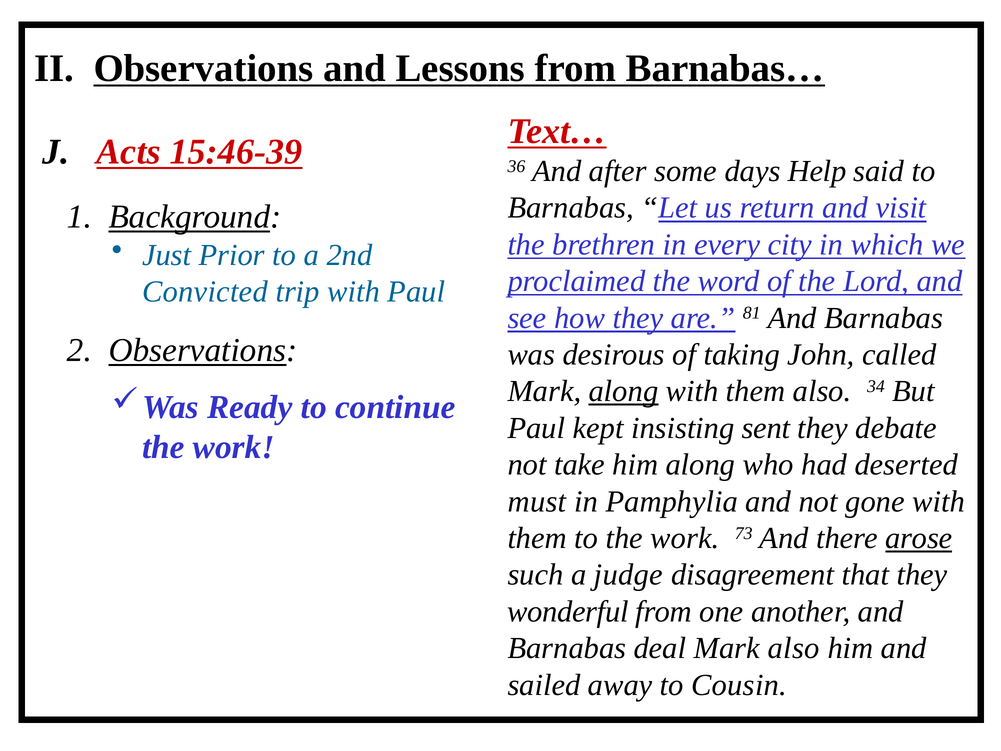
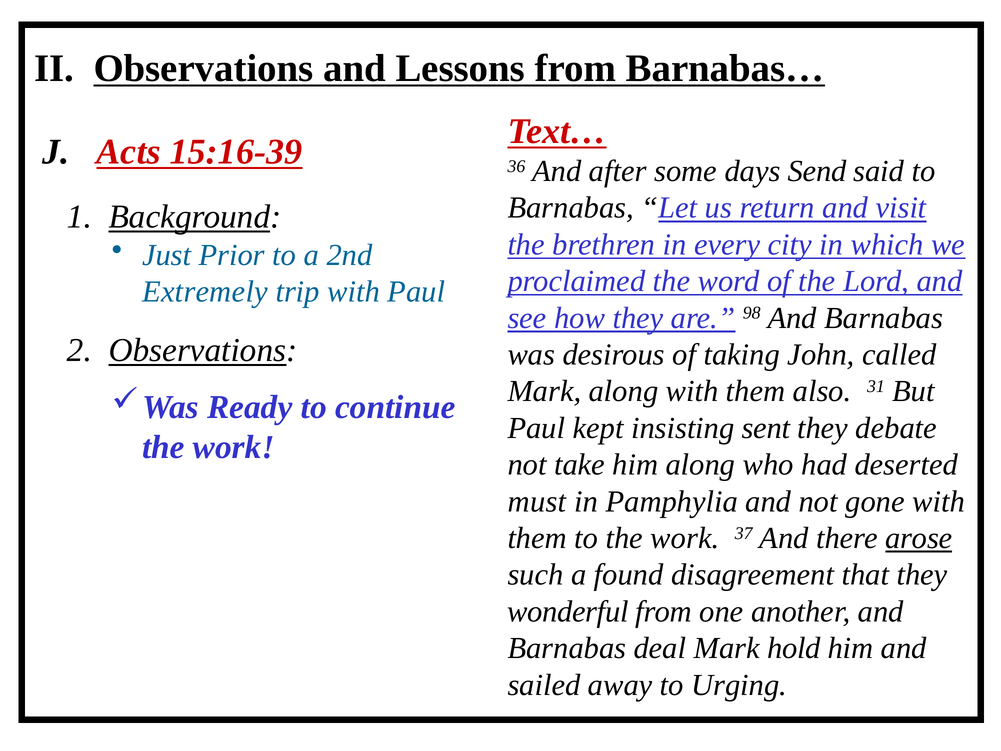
15:46-39: 15:46-39 -> 15:16-39 (236, 152)
Help: Help -> Send (817, 171)
Convicted: Convicted -> Extremely (205, 292)
81: 81 -> 98 (752, 313)
along underline: present -> none (624, 391)
34: 34 -> 31 (876, 386)
73: 73 -> 37 (744, 533)
judge: judge -> found (629, 575)
Mark also: also -> hold (794, 648)
Cousin: Cousin -> Urging (739, 685)
